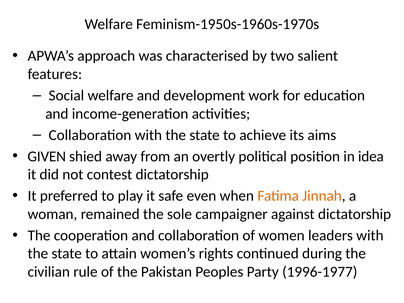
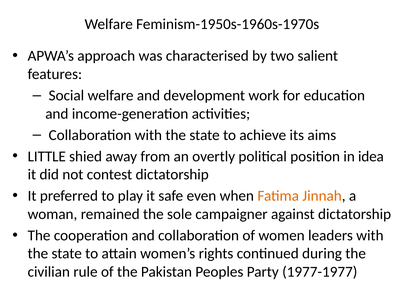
GIVEN: GIVEN -> LITTLE (47, 156)
1996-1977: 1996-1977 -> 1977-1977 (320, 272)
